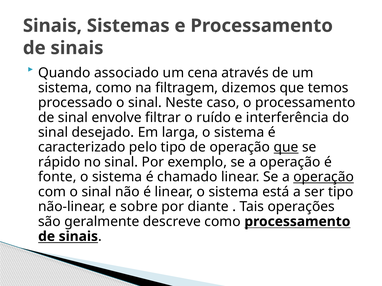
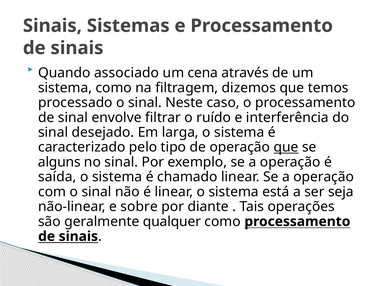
rápido: rápido -> alguns (59, 162)
fonte: fonte -> saída (57, 177)
operação underline: present -> none (324, 177)
ser tipo: tipo -> seja (341, 192)
descreve: descreve -> qualquer (172, 222)
